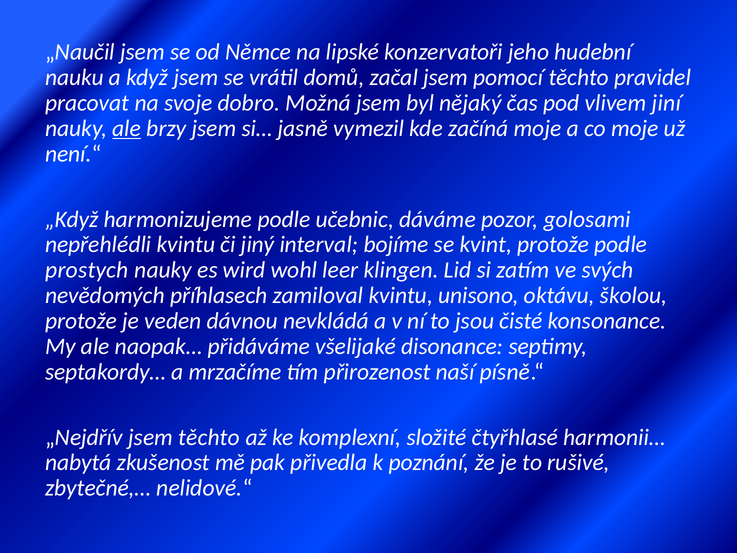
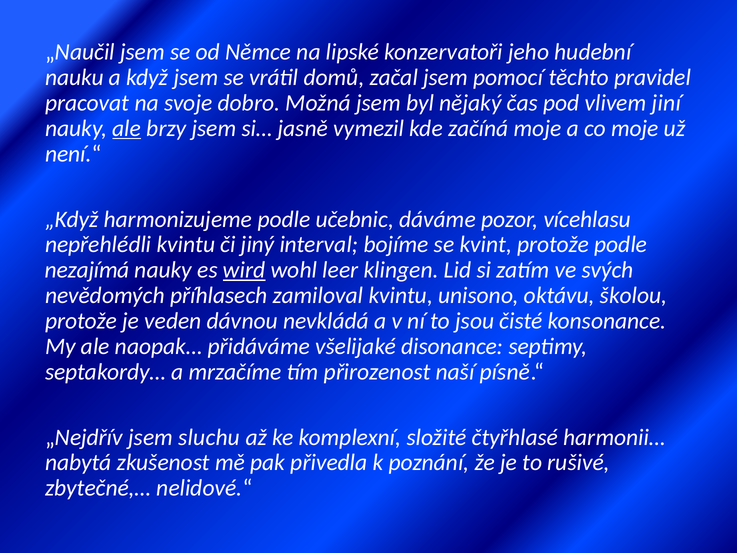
golosami: golosami -> vícehlasu (587, 219)
prostych: prostych -> nezajímá (87, 270)
wird underline: none -> present (244, 270)
jsem těchto: těchto -> sluchu (209, 437)
